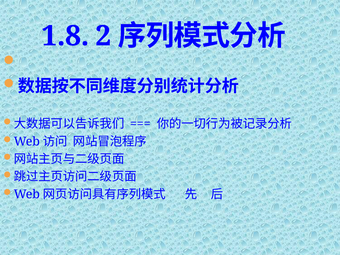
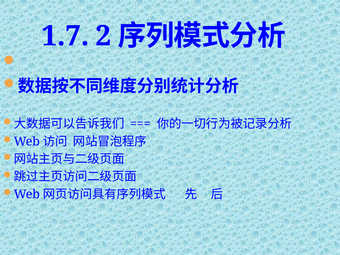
1.8: 1.8 -> 1.7 (65, 36)
